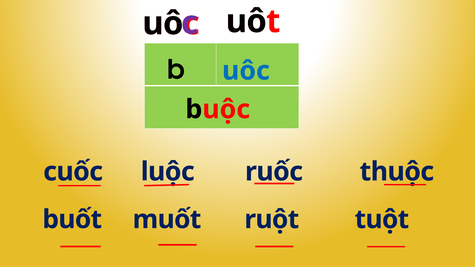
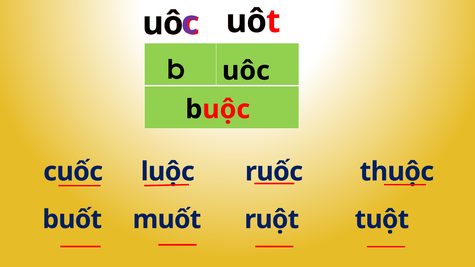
uôc colour: blue -> black (246, 71)
